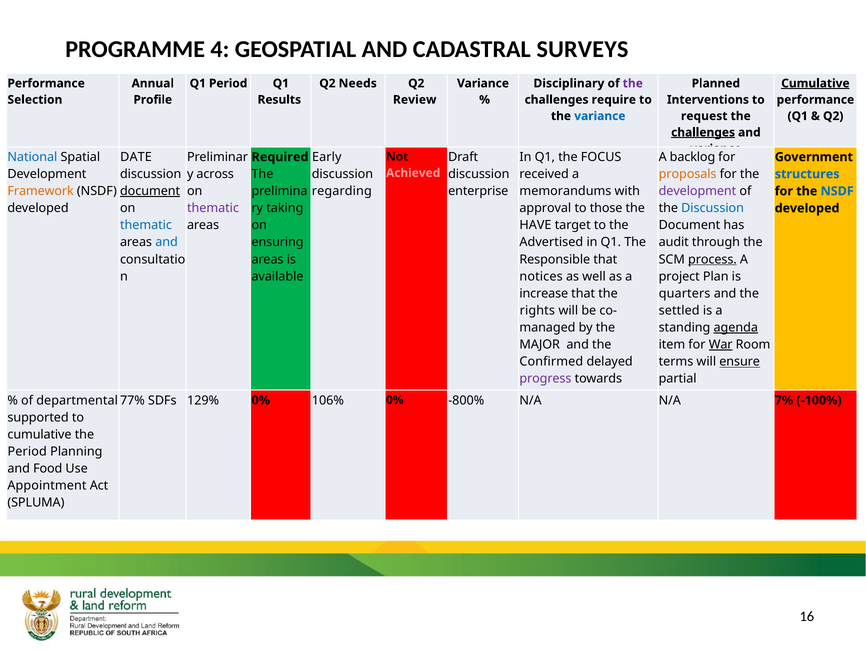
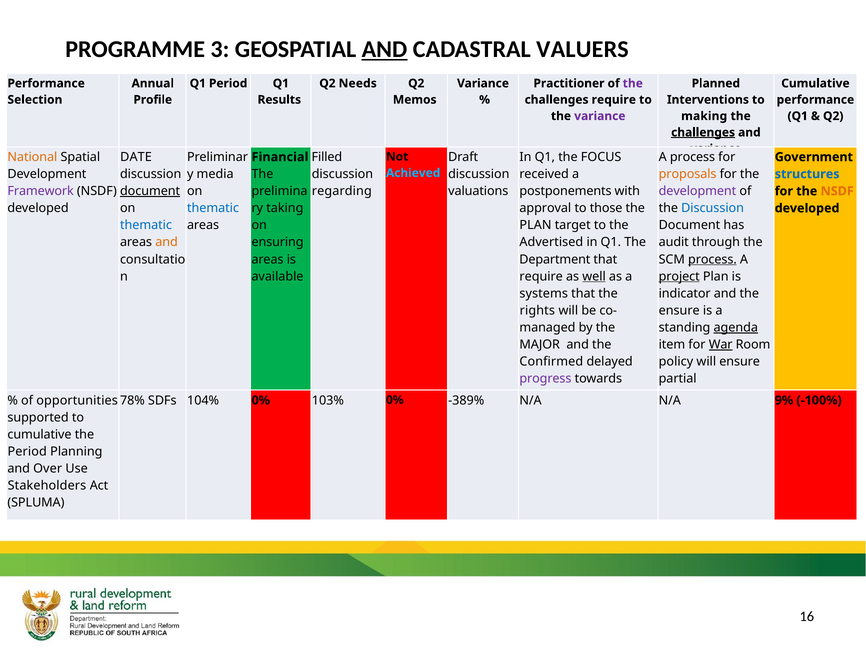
4: 4 -> 3 (220, 49)
AND underline: none -> present (384, 49)
SURVEYS: SURVEYS -> VALUERS (582, 49)
Disciplinary: Disciplinary -> Practitioner (569, 83)
Cumulative underline: present -> none (815, 83)
Review: Review -> Memos (415, 100)
variance colour: blue -> purple (600, 116)
request: request -> making (704, 116)
National colour: blue -> orange (32, 157)
Early: Early -> Filled (327, 157)
A backlog: backlog -> process (692, 157)
Required: Required -> Financial (280, 157)
across: across -> media (215, 174)
Achieved colour: pink -> light blue (413, 173)
Framework colour: orange -> purple (41, 191)
enterprise: enterprise -> valuations (478, 191)
memorandums: memorandums -> postponements (566, 191)
NSDF colour: blue -> orange (837, 191)
thematic colour: purple -> blue (213, 208)
HAVE: HAVE -> PLAN (535, 225)
and colour: blue -> orange (167, 242)
Responsible: Responsible -> Department (555, 259)
notices: notices -> require (541, 276)
well underline: none -> present (594, 276)
project underline: none -> present (679, 276)
increase: increase -> systems (544, 293)
quarters: quarters -> indicator (685, 293)
settled: settled -> ensure (679, 310)
terms: terms -> policy (676, 361)
ensure underline: present -> none (740, 361)
departmental: departmental -> opportunities (77, 400)
77%: 77% -> 78% (132, 400)
129%: 129% -> 104% (203, 400)
106%: 106% -> 103% (328, 400)
-800%: -800% -> -389% (466, 400)
7%: 7% -> 9% (784, 400)
Food: Food -> Over (48, 468)
Appointment: Appointment -> Stakeholders (47, 485)
